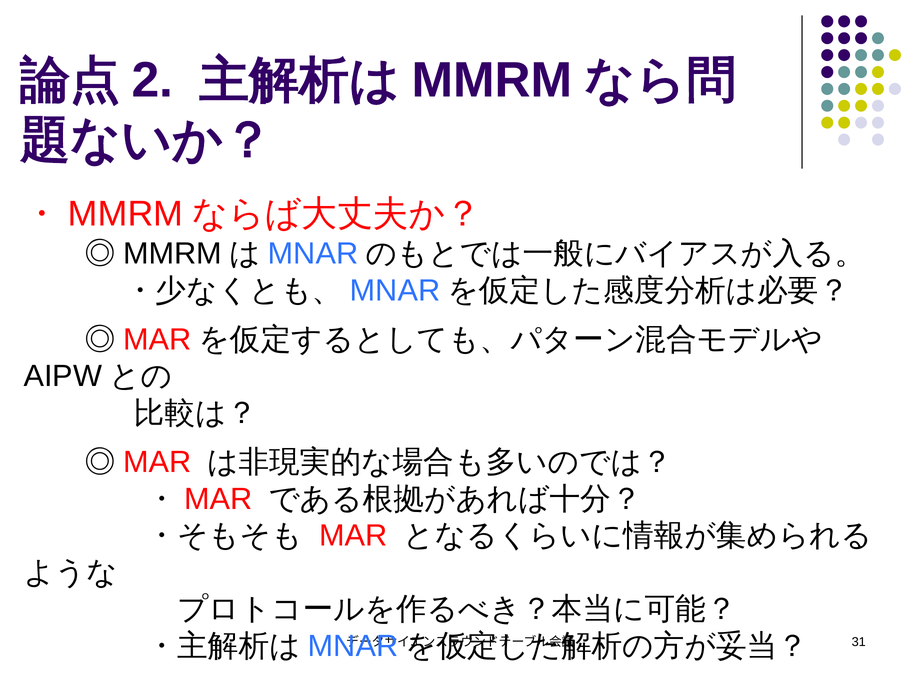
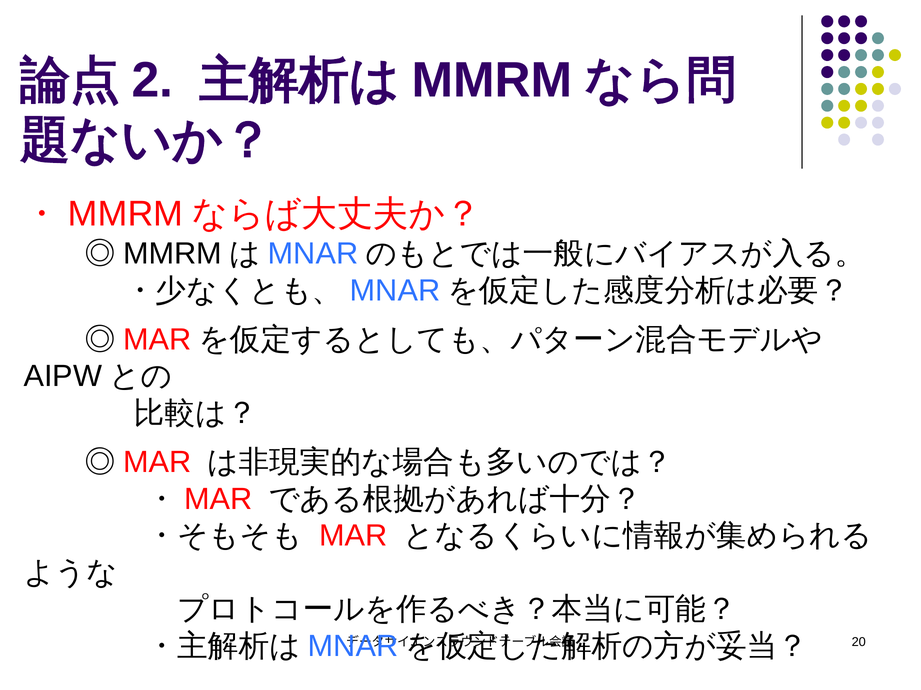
31: 31 -> 20 (859, 643)
